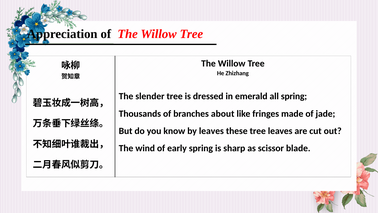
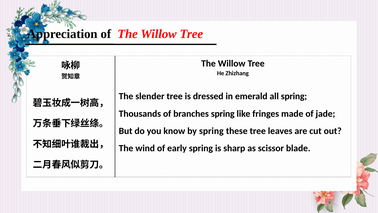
branches about: about -> spring (223, 113)
by leaves: leaves -> spring (211, 131)
